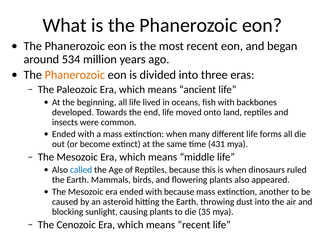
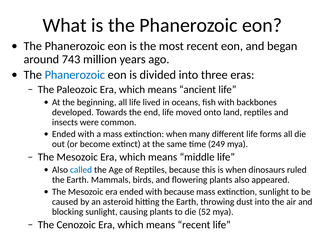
534: 534 -> 743 (71, 59)
Phanerozoic colour: orange -> blue (75, 75)
431: 431 -> 249 (217, 144)
extinction another: another -> sunlight (274, 192)
35: 35 -> 52 (204, 212)
